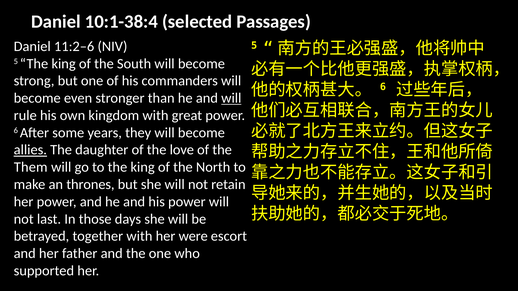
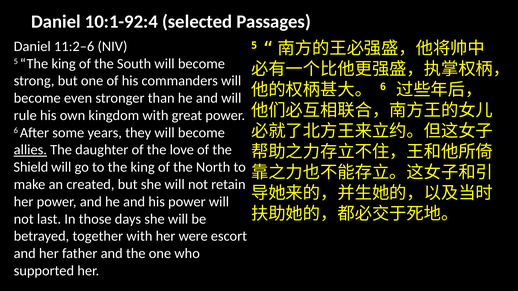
10:1-38:4: 10:1-38:4 -> 10:1-92:4 (121, 22)
will underline: present -> none (231, 98)
Them: Them -> Shield (31, 167)
thrones: thrones -> created (90, 185)
